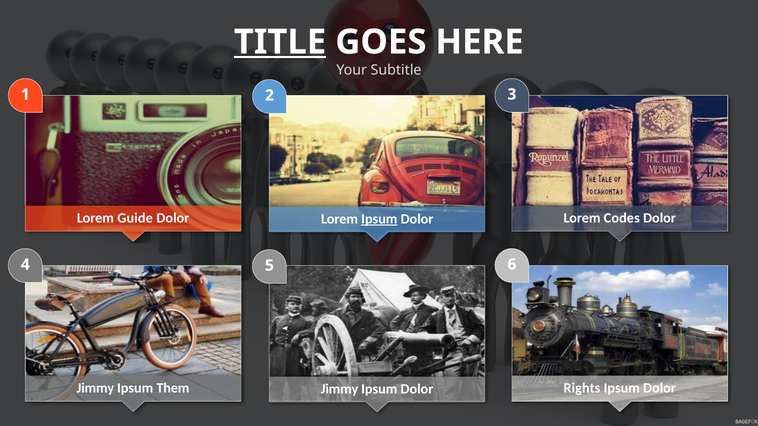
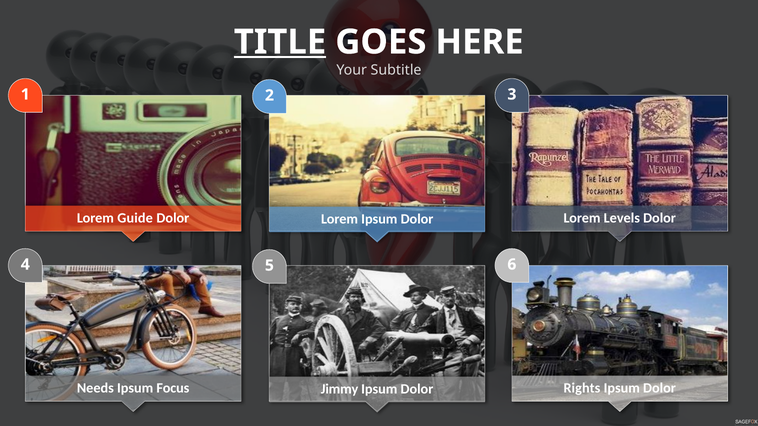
Codes: Codes -> Levels (622, 218)
Ipsum underline: present -> none (379, 219)
Jimmy: Jimmy -> Needs (95, 388)
Them: Them -> Focus (173, 388)
